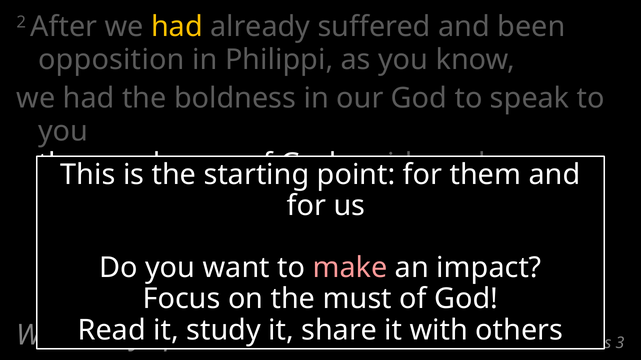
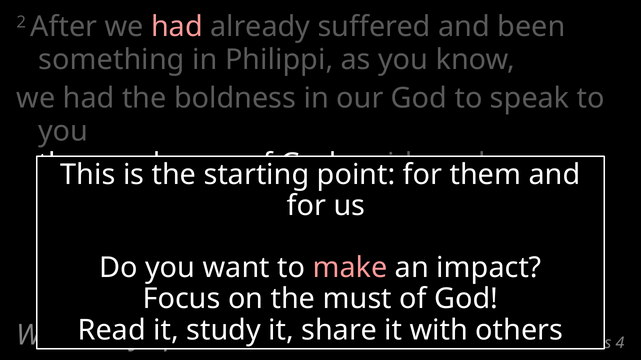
had colour: yellow -> pink (177, 27)
opposition: opposition -> something (111, 60)
3: 3 -> 4 (620, 344)
